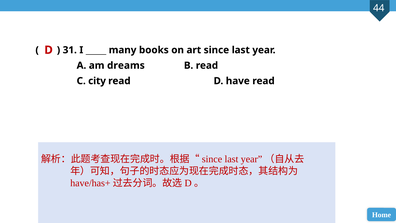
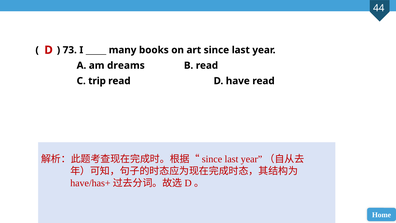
31: 31 -> 73 (70, 50)
city: city -> trip (97, 81)
